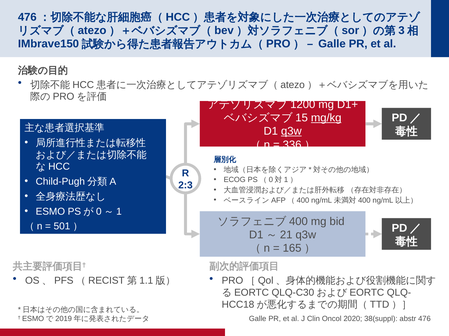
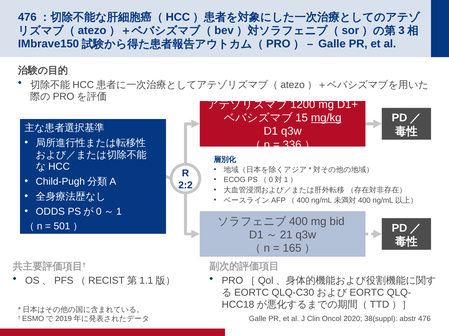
q3w underline: present -> none (291, 132)
2:3: 2:3 -> 2:2 (185, 186)
ESMO: ESMO -> ODDS (50, 212)
